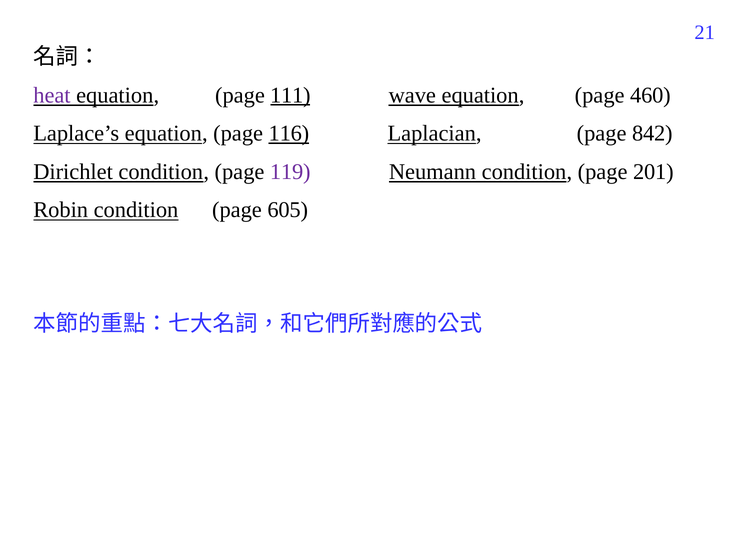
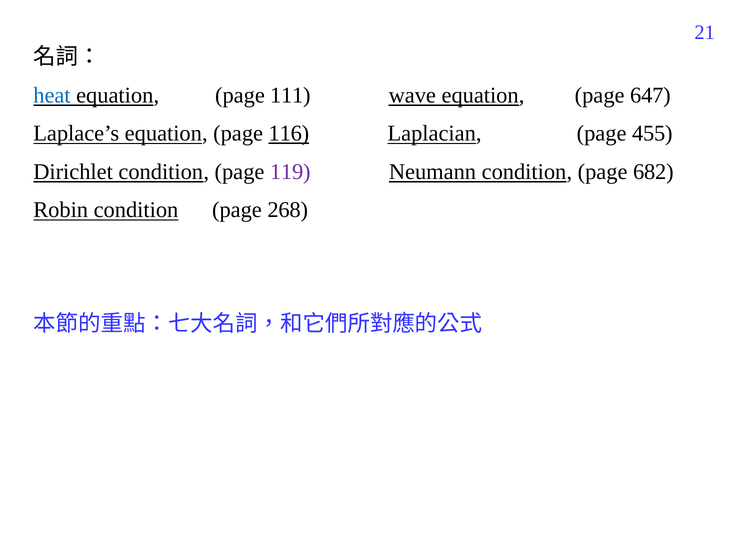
heat colour: purple -> blue (52, 95)
111 underline: present -> none (290, 95)
460: 460 -> 647 (650, 95)
842: 842 -> 455 (652, 133)
201: 201 -> 682 (653, 172)
605: 605 -> 268 (288, 210)
